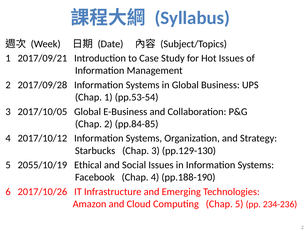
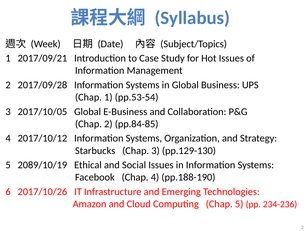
2055/10/19: 2055/10/19 -> 2089/10/19 (42, 165)
